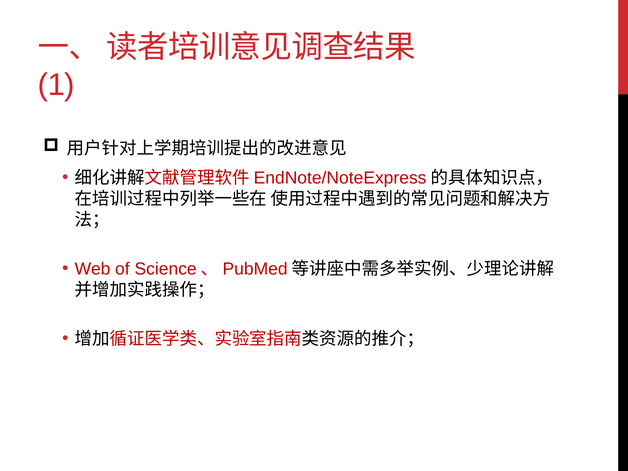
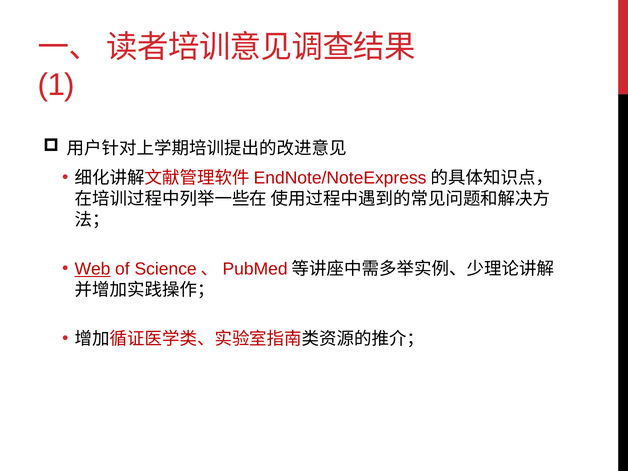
Web underline: none -> present (93, 269)
